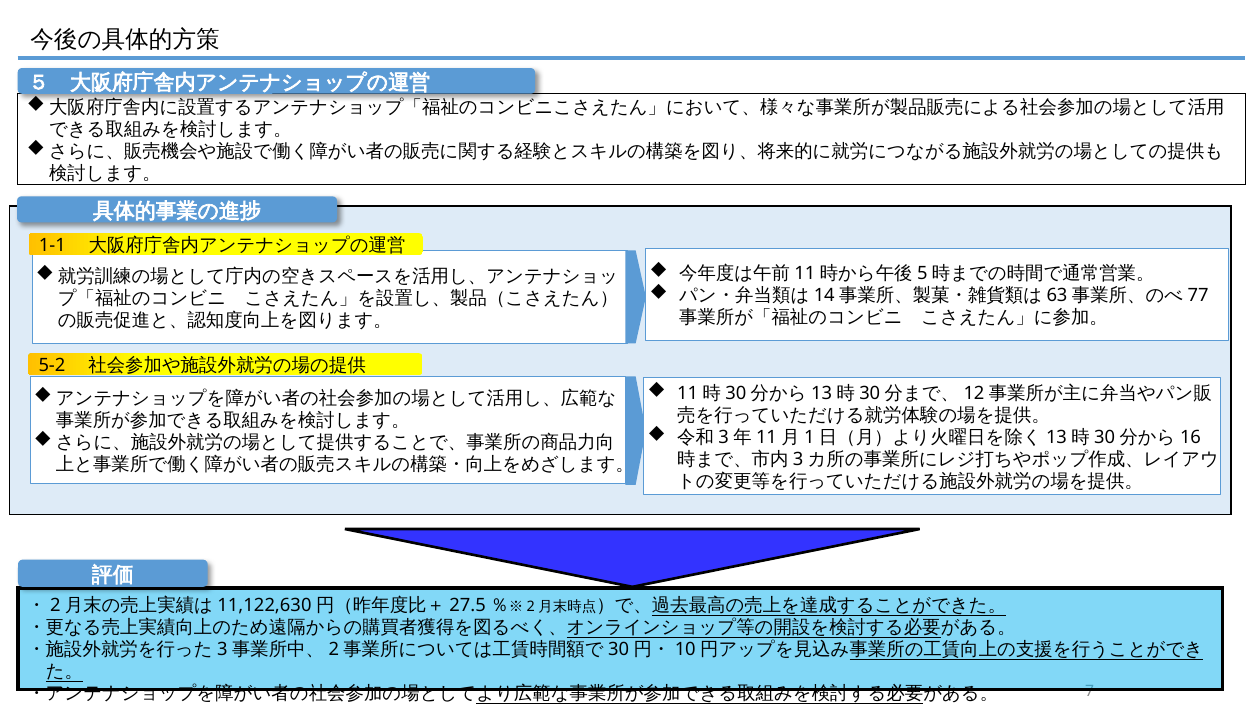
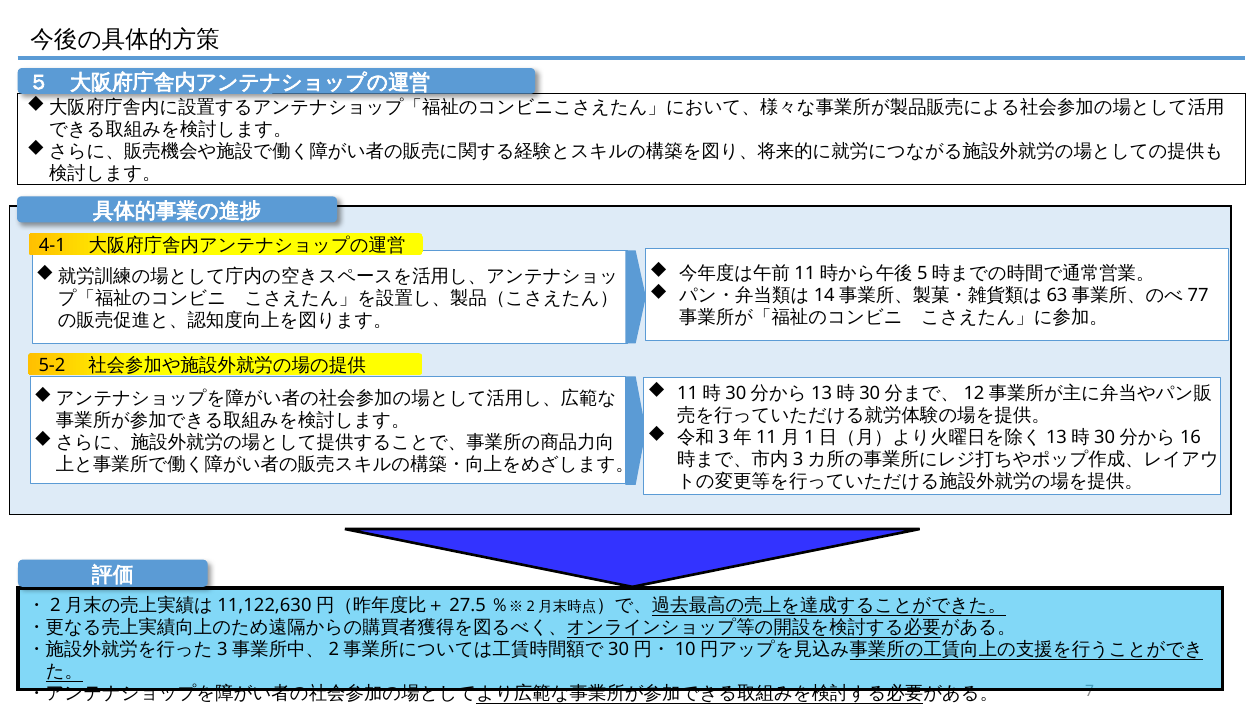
1-1: 1-1 -> 4-1 (52, 246)
